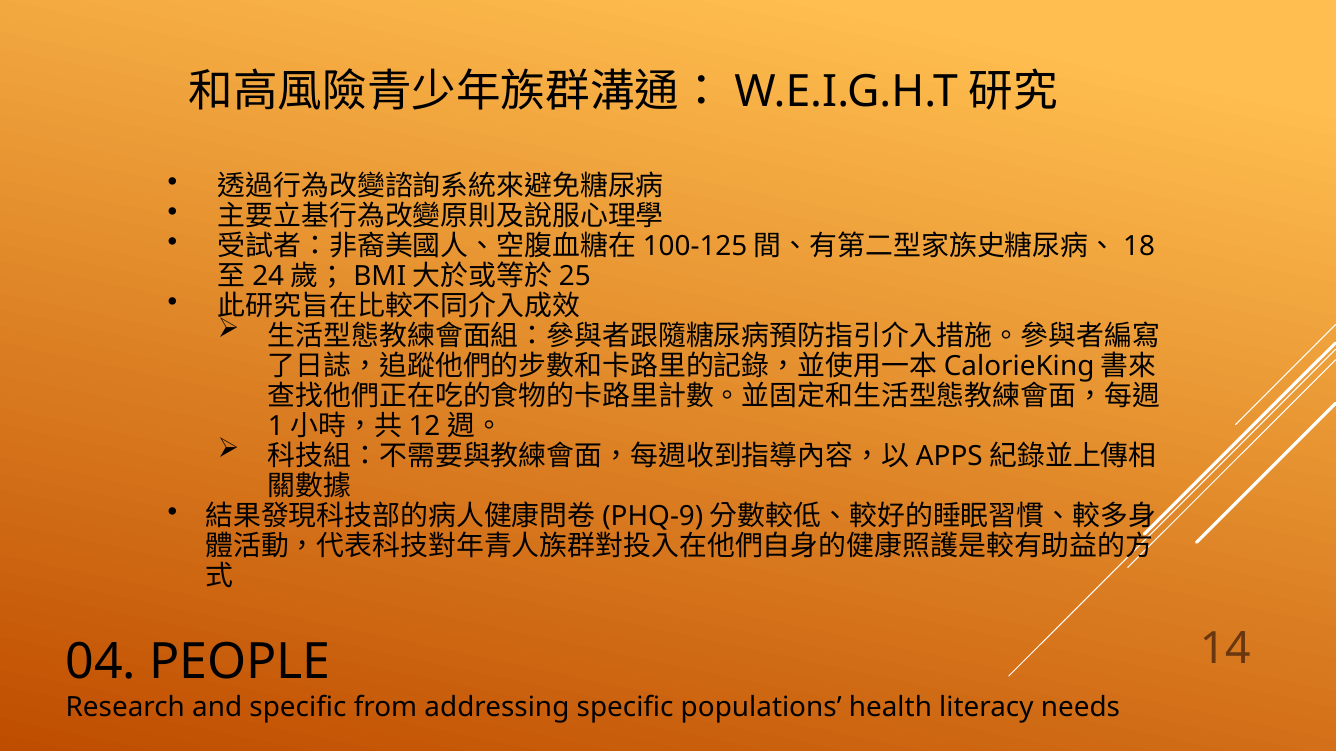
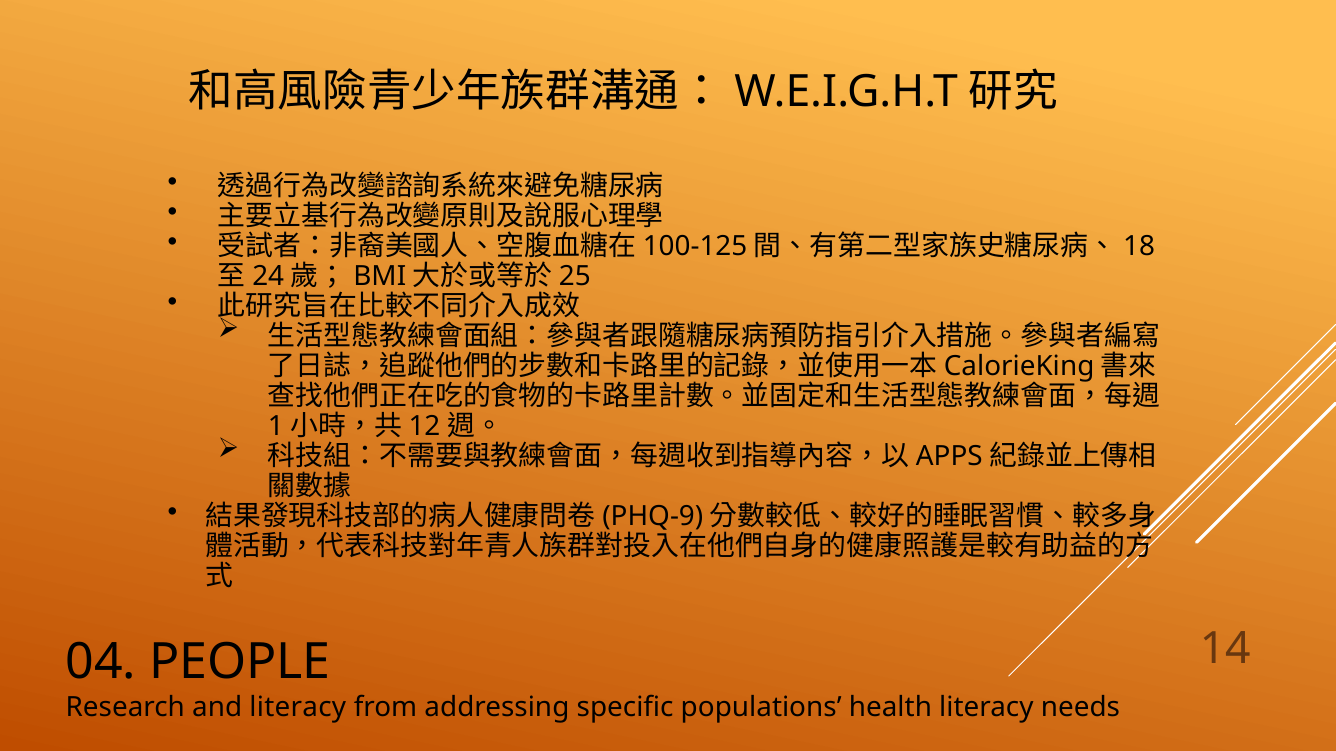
and specific: specific -> literacy (298, 708)
